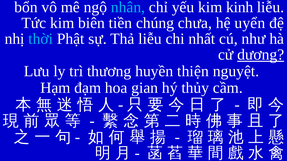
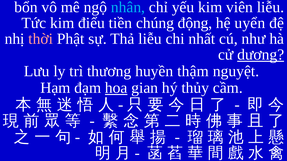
kinh: kinh -> viên (240, 7)
biên: biên -> điểu (92, 23)
chưa: chưa -> động (195, 23)
thời colour: light blue -> pink (41, 39)
thiện: thiện -> thậm (193, 71)
hoa underline: none -> present (116, 88)
